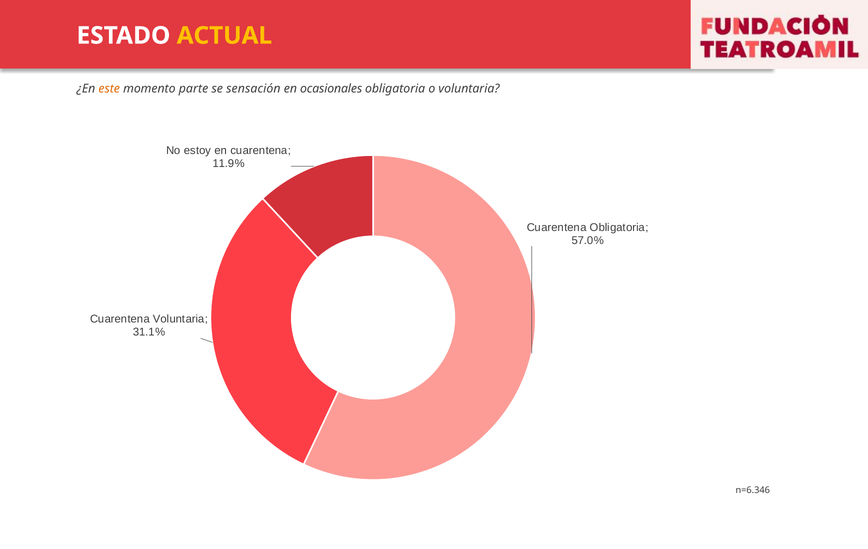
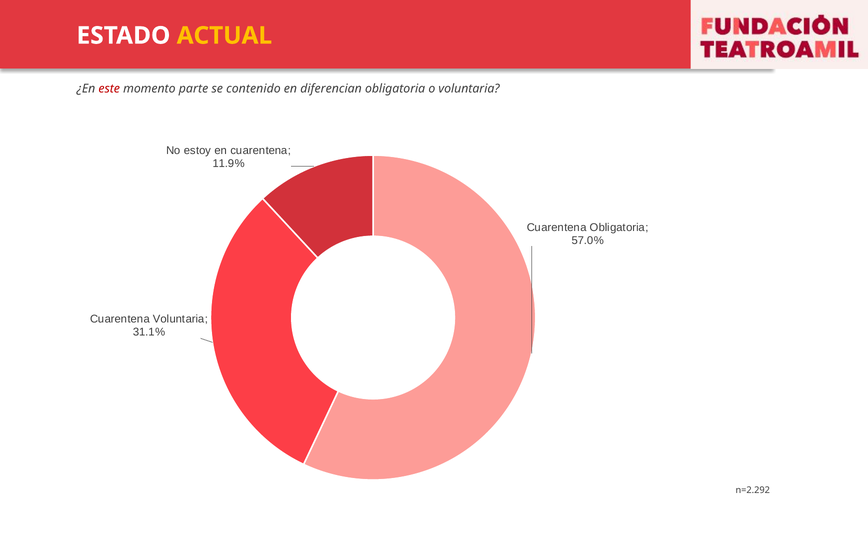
este colour: orange -> red (109, 89)
sensación: sensación -> contenido (253, 89)
ocasionales: ocasionales -> diferencian (331, 89)
n=6.346: n=6.346 -> n=2.292 (753, 491)
